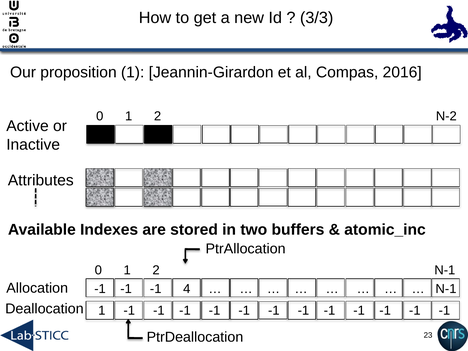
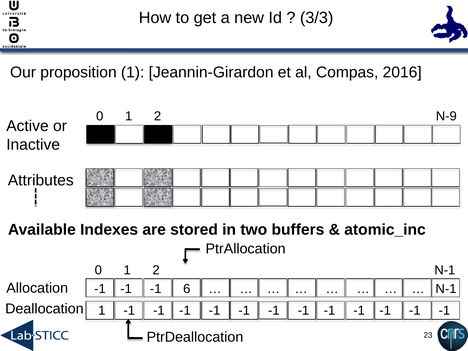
N-2: N-2 -> N-9 (446, 116)
4: 4 -> 6 (187, 289)
